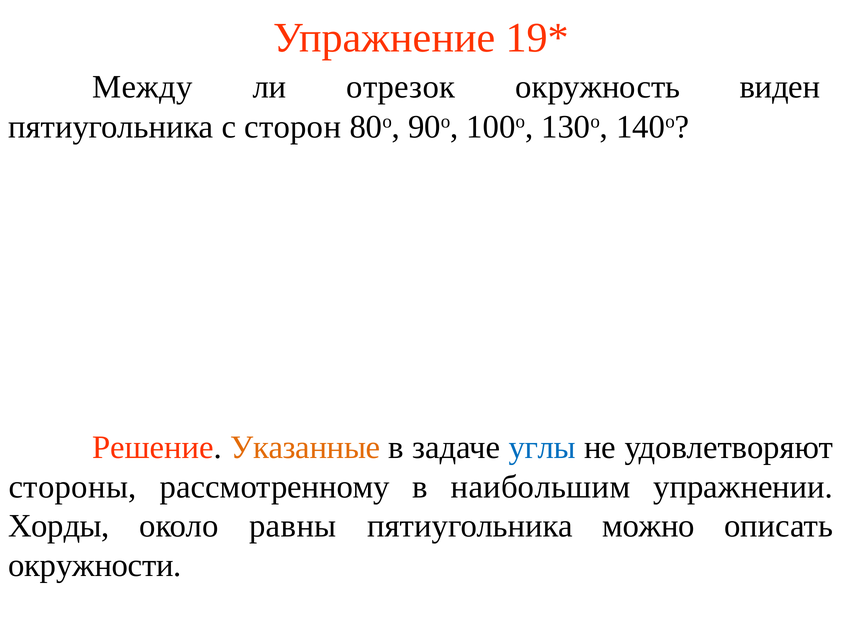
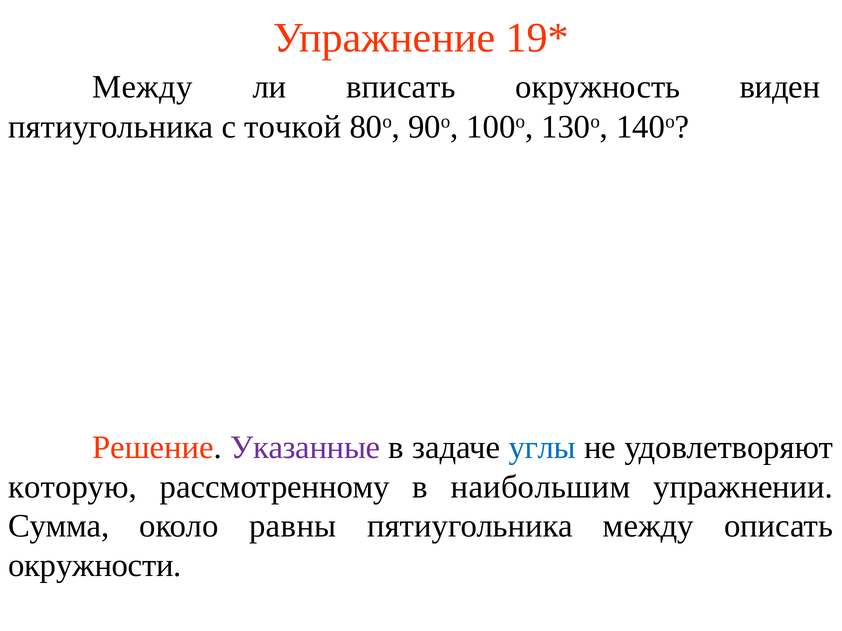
отрезок: отрезок -> вписать (401, 87)
сторон: сторон -> точкой (293, 127)
Указанные colour: orange -> purple (305, 448)
стороны: стороны -> которую (73, 487)
Хорды: Хорды -> Сумма (59, 527)
пятиугольника можно: можно -> между (648, 527)
